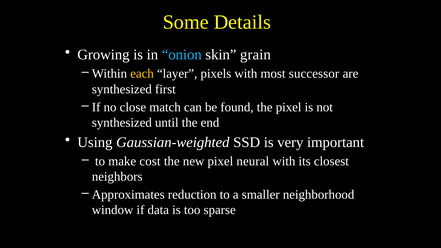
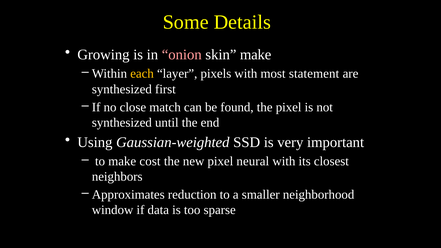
onion colour: light blue -> pink (182, 55)
skin grain: grain -> make (256, 55)
successor: successor -> statement (314, 74)
